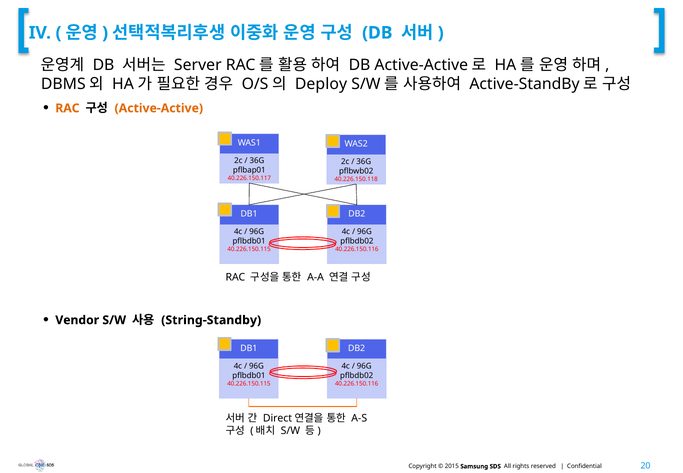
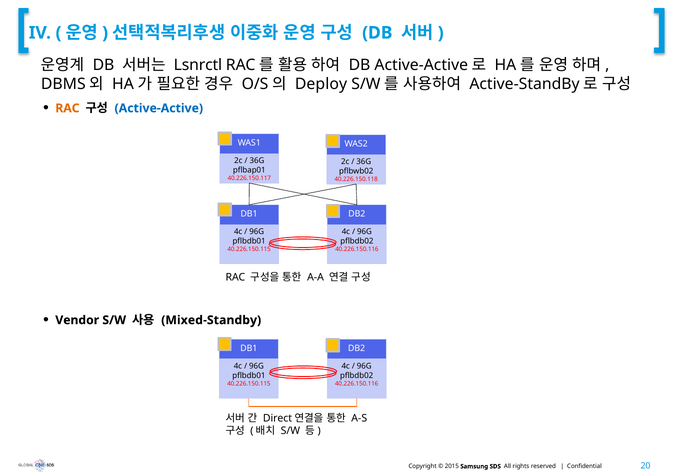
Server: Server -> Lsnrctl (198, 65)
Active-Active colour: orange -> blue (159, 108)
String-Standby: String-Standby -> Mixed-Standby (211, 320)
